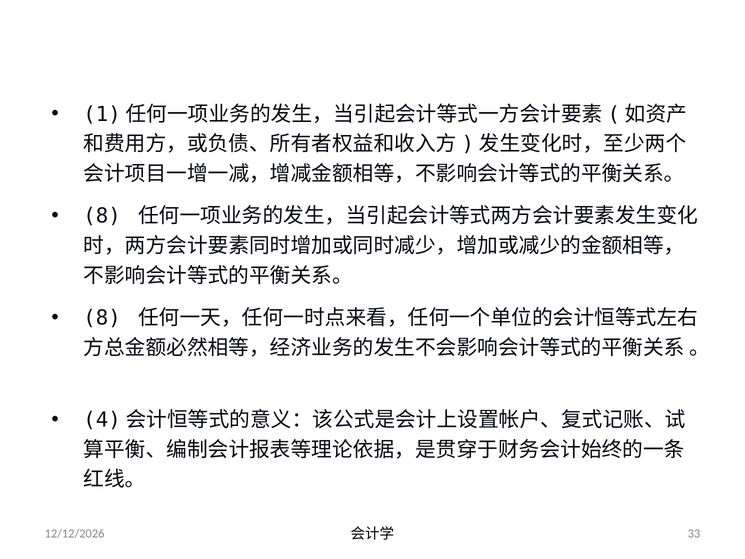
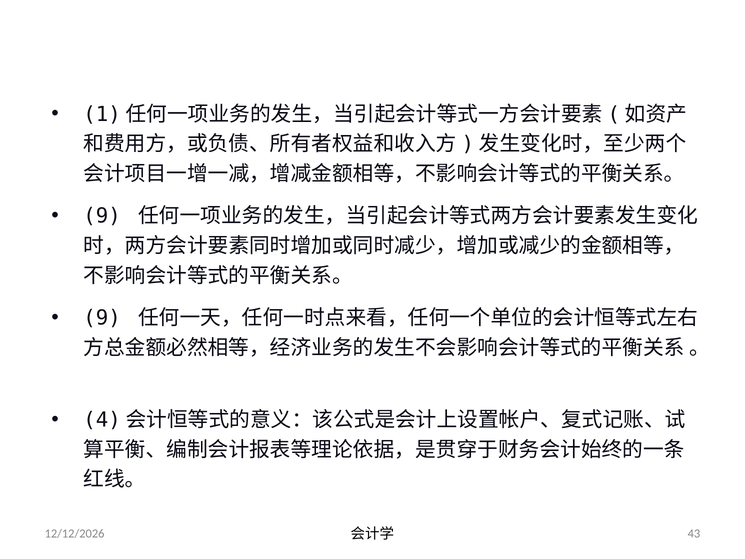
8: 8 -> 9 (102, 216)
8: 8 -> 9 (102, 318)
33: 33 -> 43 (694, 533)
